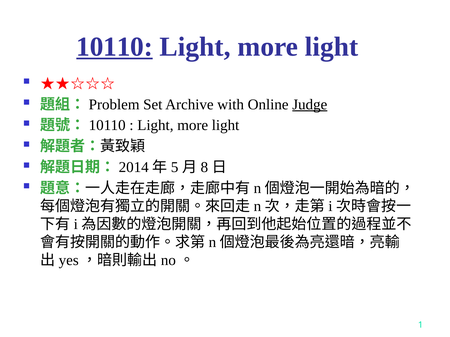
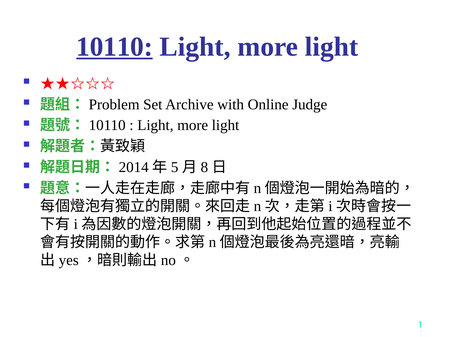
Judge underline: present -> none (310, 105)
